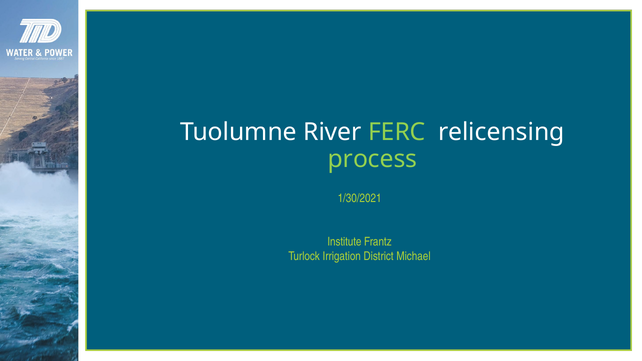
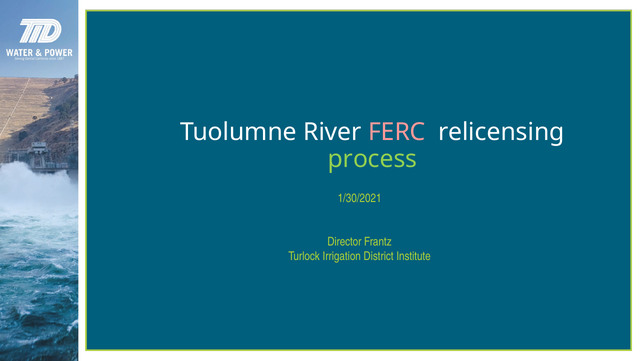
FERC colour: light green -> pink (397, 132)
Institute: Institute -> Director (344, 242)
Michael: Michael -> Institute (414, 256)
